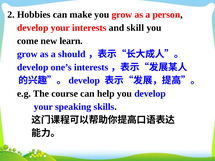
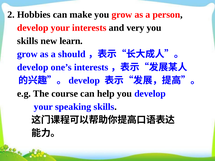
skill: skill -> very (135, 28)
come: come -> skills (28, 41)
